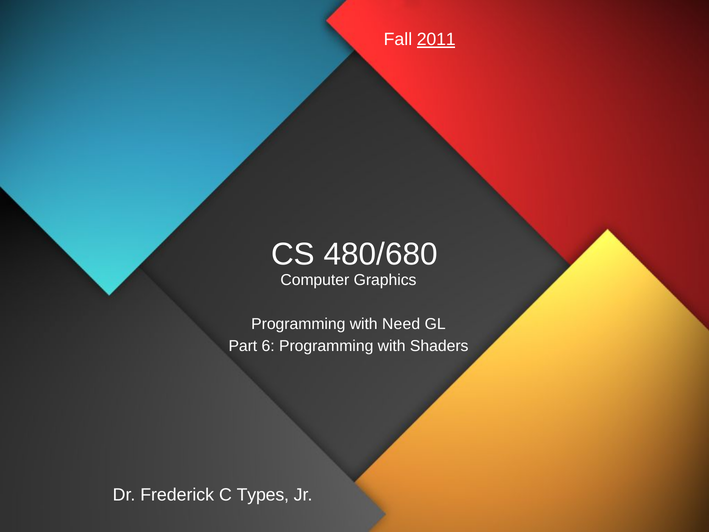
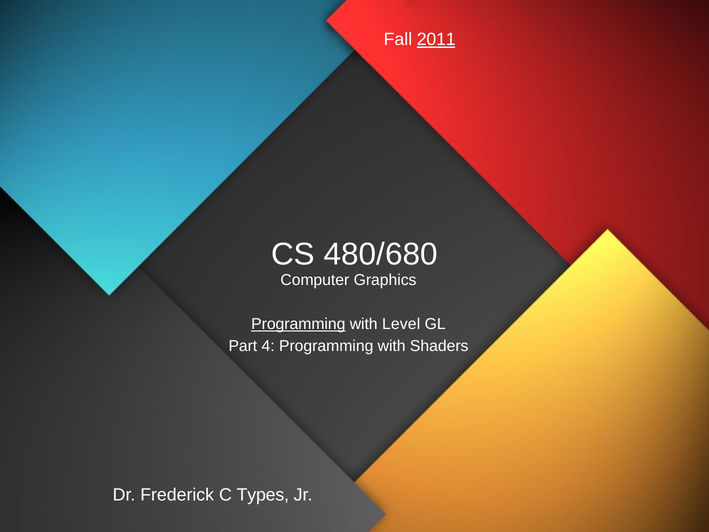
Programming underline: none -> present (298, 324)
Need: Need -> Level (401, 324)
6: 6 -> 4 (268, 346)
